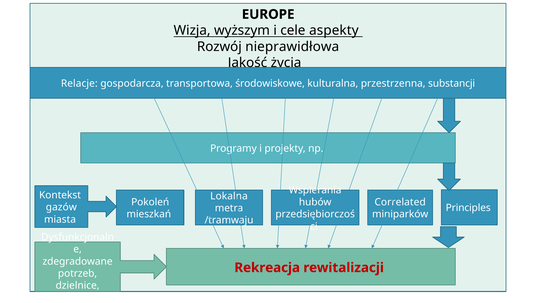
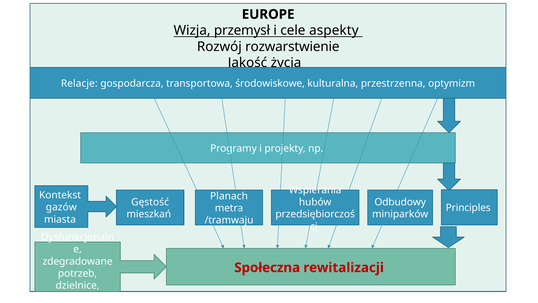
wyższym: wyższym -> przemysł (242, 30)
nieprawidłowa: nieprawidłowa -> rozwarstwienie (292, 47)
substancji: substancji -> optymizm (452, 83)
Lokalna: Lokalna -> Planach (229, 196)
Pokoleń: Pokoleń -> Gęstość (150, 202)
Correlated: Correlated -> Odbudowy (400, 202)
Rekreacja: Rekreacja -> Społeczna (267, 267)
